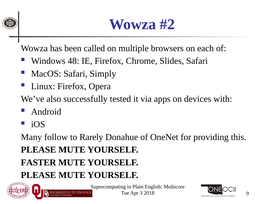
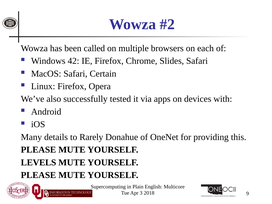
48: 48 -> 42 (73, 61)
Simply: Simply -> Certain (103, 74)
follow: follow -> details (56, 137)
FASTER: FASTER -> LEVELS (39, 162)
